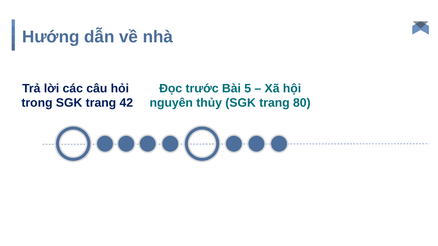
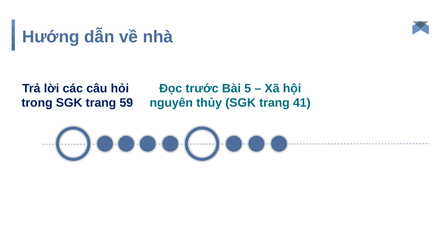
42: 42 -> 59 (126, 103)
80: 80 -> 41 (302, 103)
